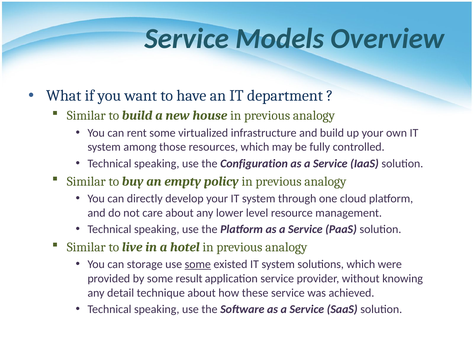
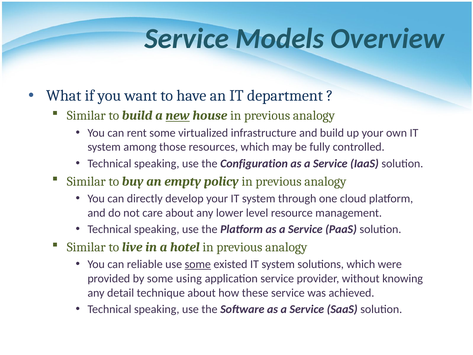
new underline: none -> present (178, 116)
storage: storage -> reliable (145, 264)
result: result -> using (189, 278)
